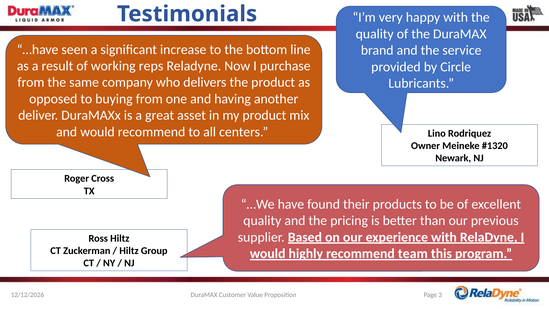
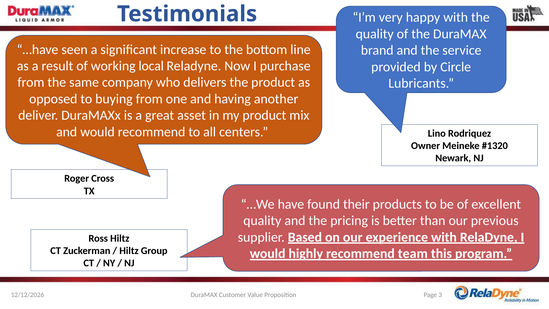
reps: reps -> local (151, 66)
